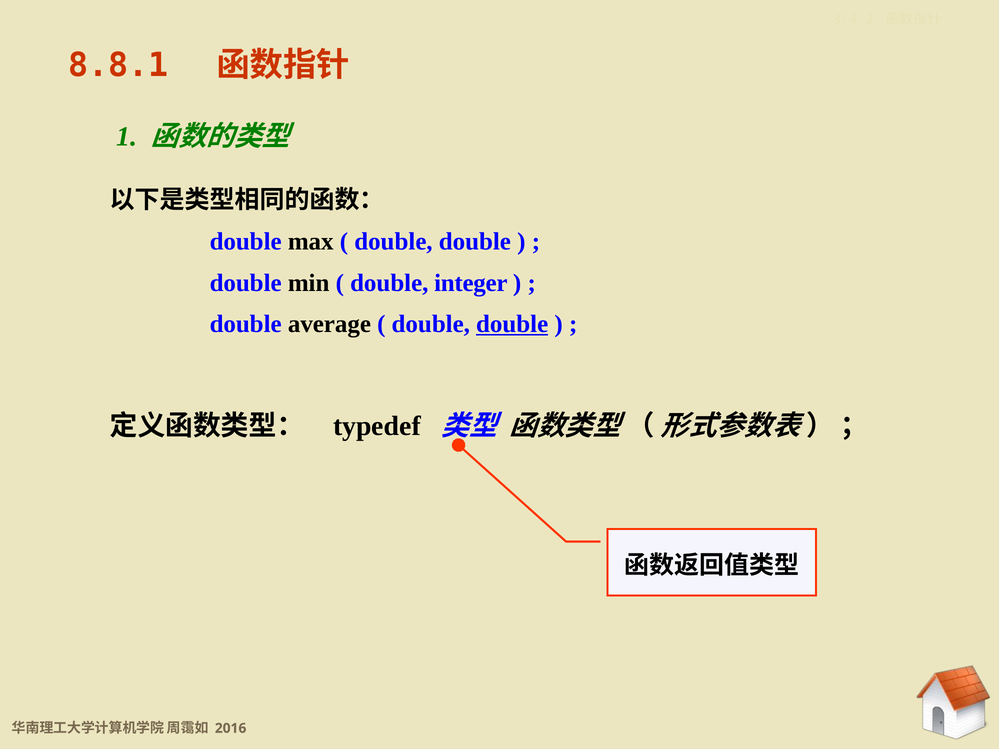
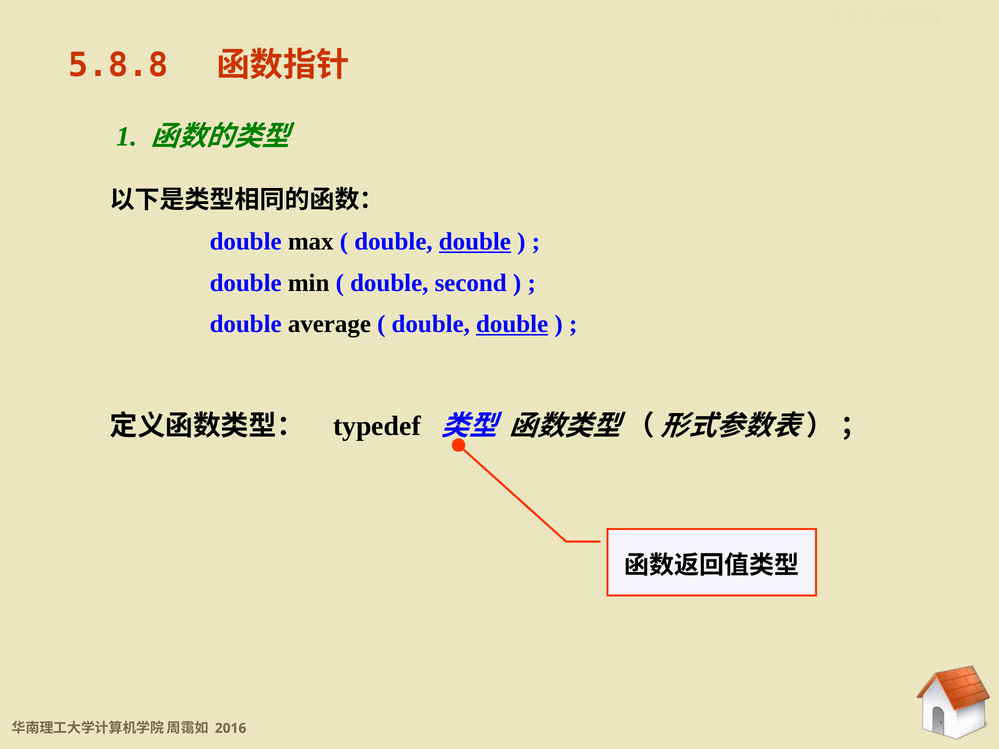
8.8.1: 8.8.1 -> 5.8.8 (118, 65)
double underline: none -> present (475, 242)
integer: integer -> second (471, 283)
